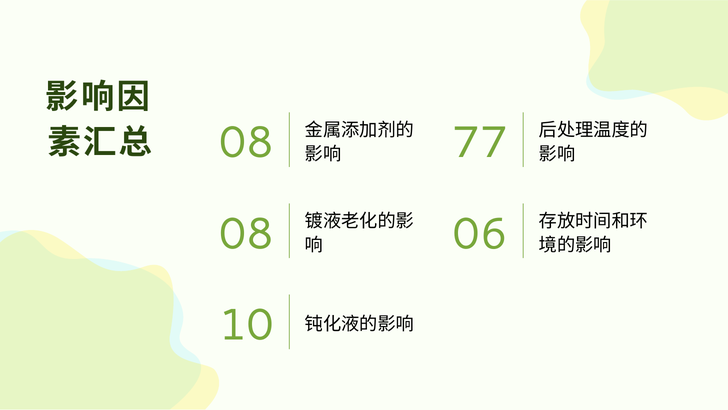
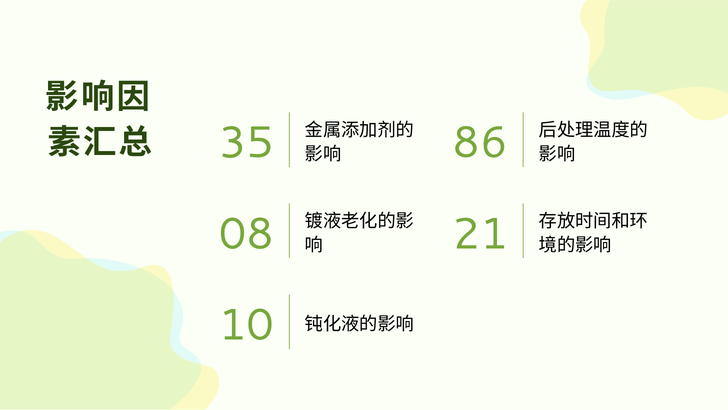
08: 08 -> 35 (246, 143)
77: 77 -> 86 (480, 143)
06: 06 -> 21 (480, 234)
